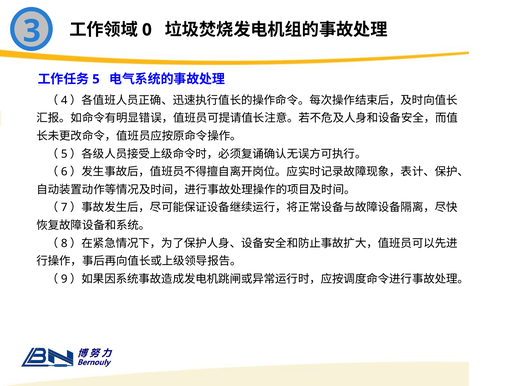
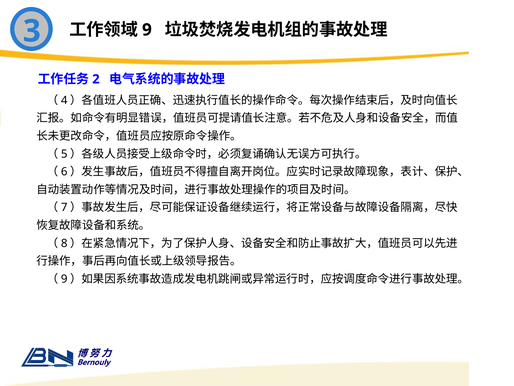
0: 0 -> 9 (147, 30)
5: 5 -> 2 (96, 79)
